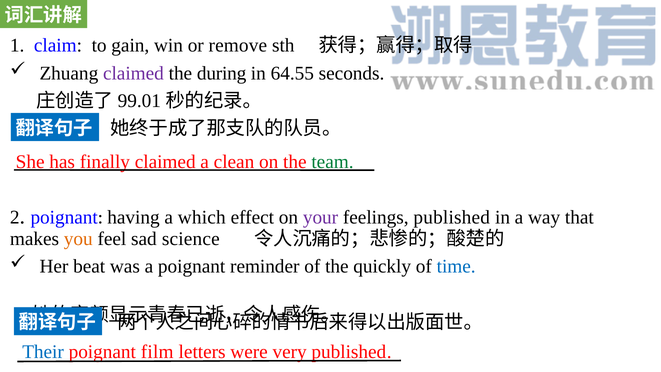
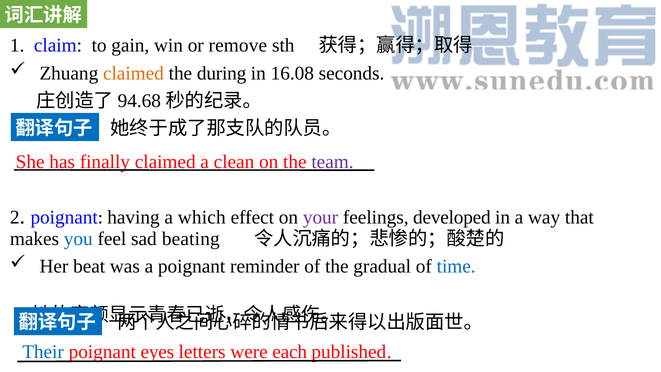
claimed colour: purple -> orange (133, 73)
64.55: 64.55 -> 16.08 (292, 73)
99.01: 99.01 -> 94.68 (139, 101)
team colour: green -> purple (333, 162)
feelings published: published -> developed (452, 217)
you colour: orange -> blue (78, 239)
science: science -> beating (191, 239)
quickly: quickly -> gradual (382, 266)
film: film -> eyes (157, 352)
very: very -> each (290, 352)
